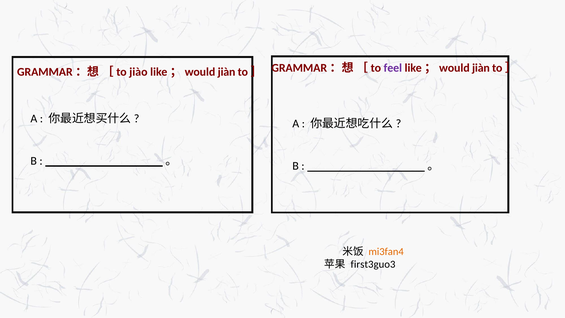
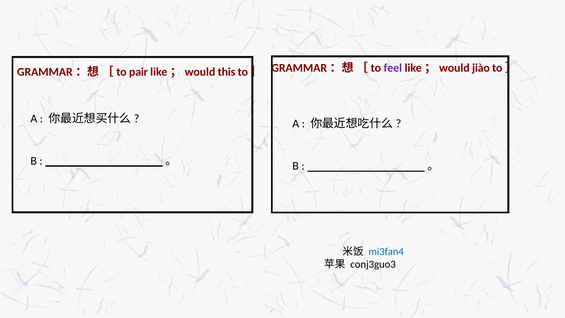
jiàn: jiàn -> jiào (481, 68)
jiào: jiào -> pair (138, 72)
jiàn: jiàn -> this (227, 72)
mi3fan4 colour: orange -> blue (386, 251)
first3guo3: first3guo3 -> conj3guo3 (373, 264)
